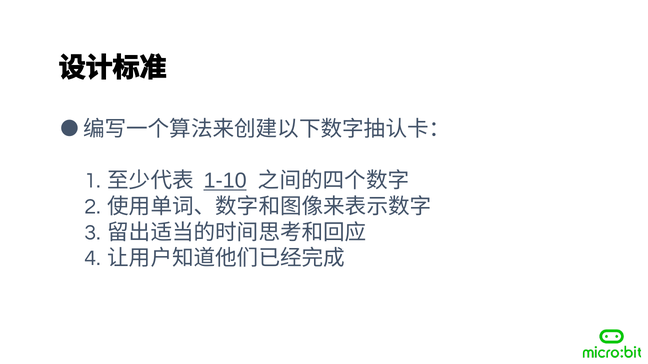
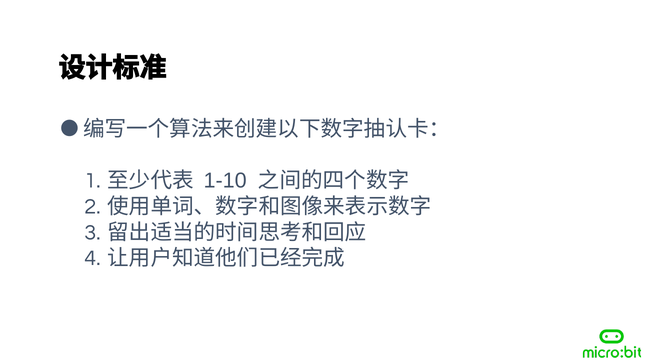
1-10 underline: present -> none (225, 181)
